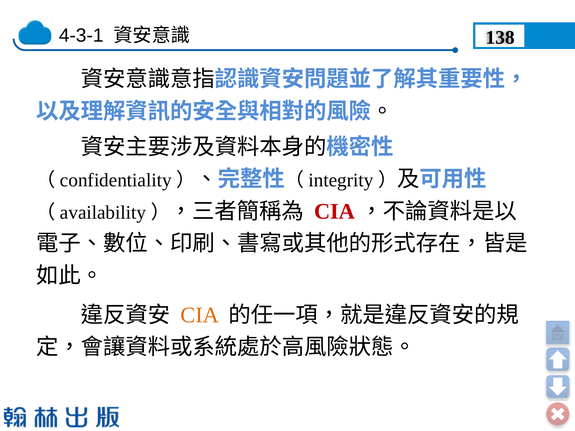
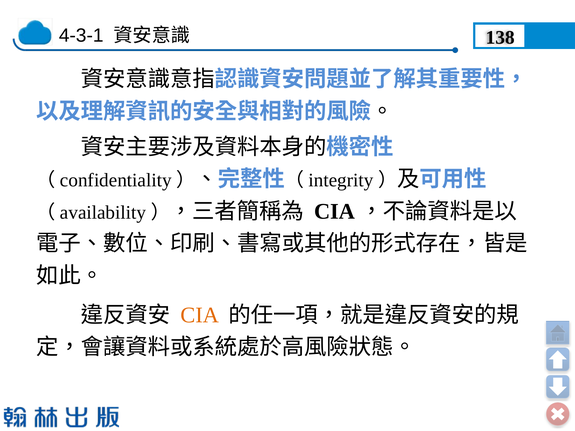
CIA colour: red -> black (335, 212)
